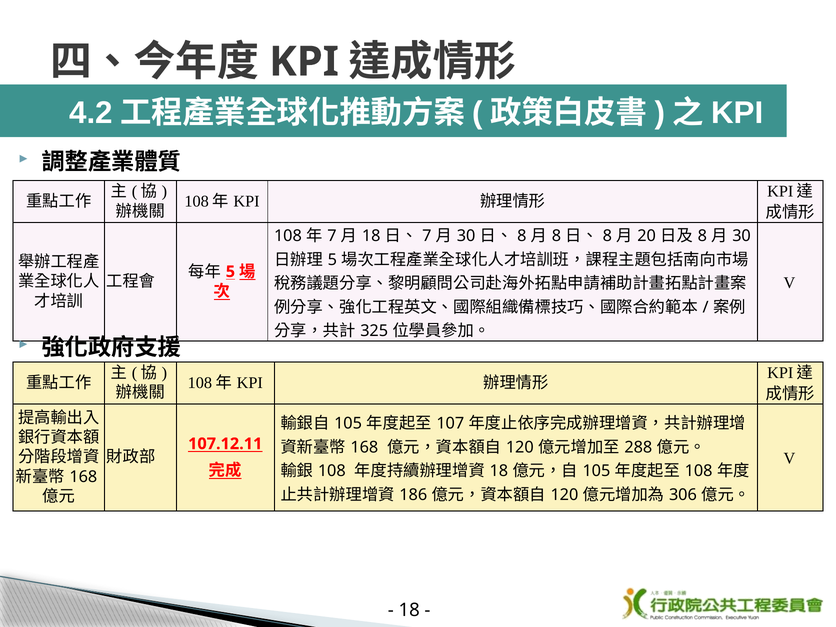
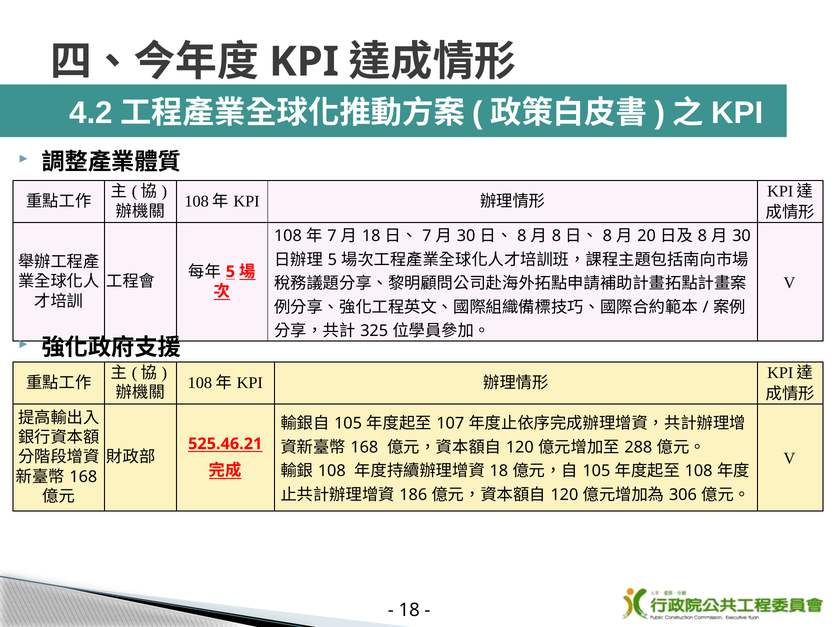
107.12.11: 107.12.11 -> 525.46.21 (225, 444)
